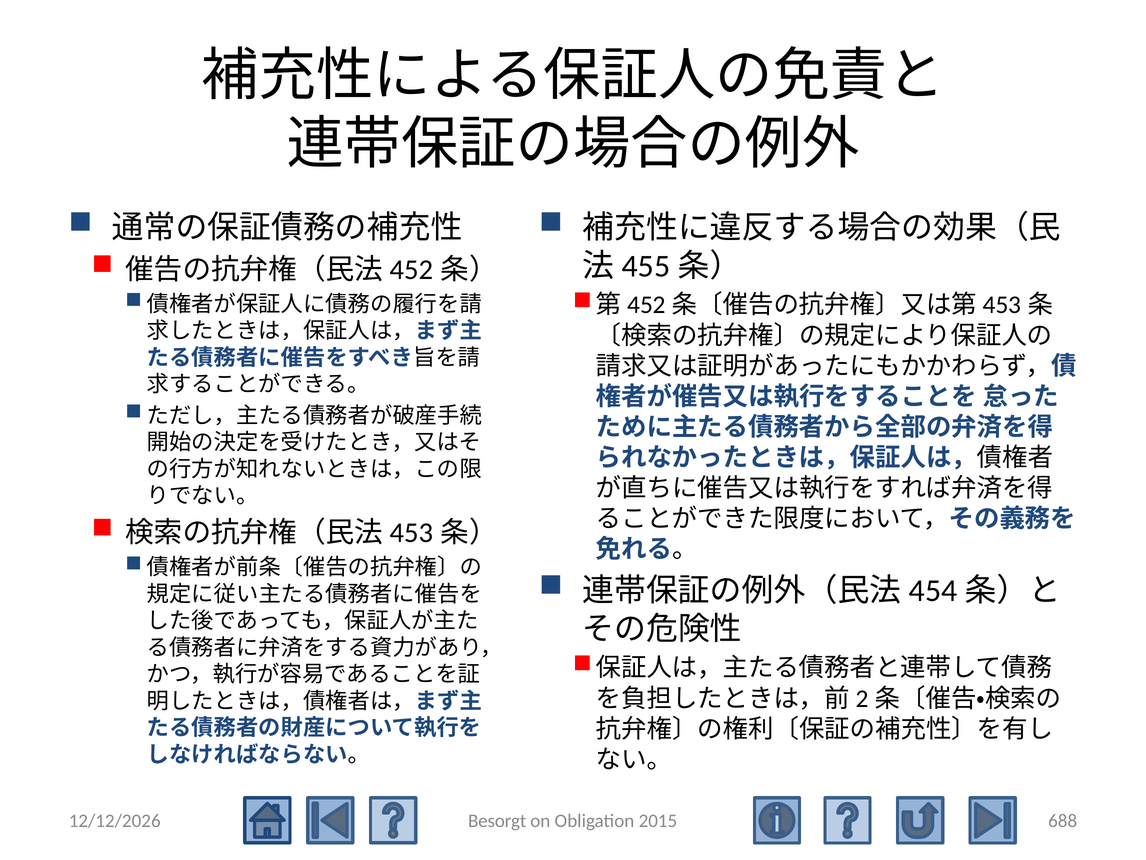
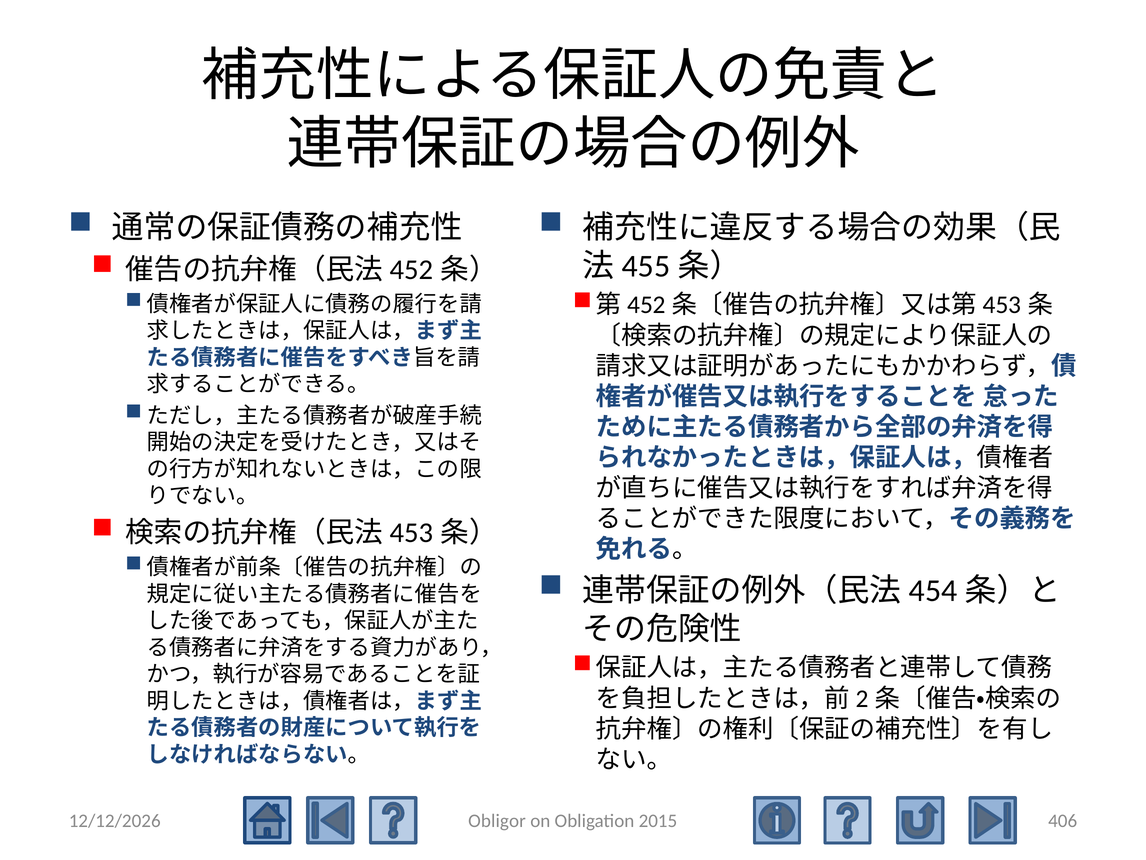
Besorgt: Besorgt -> Obligor (497, 821)
688: 688 -> 406 (1063, 821)
